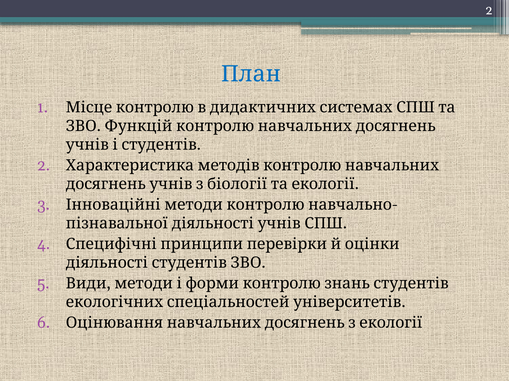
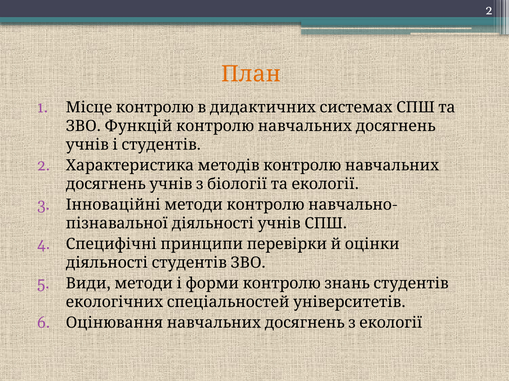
План colour: blue -> orange (251, 74)
